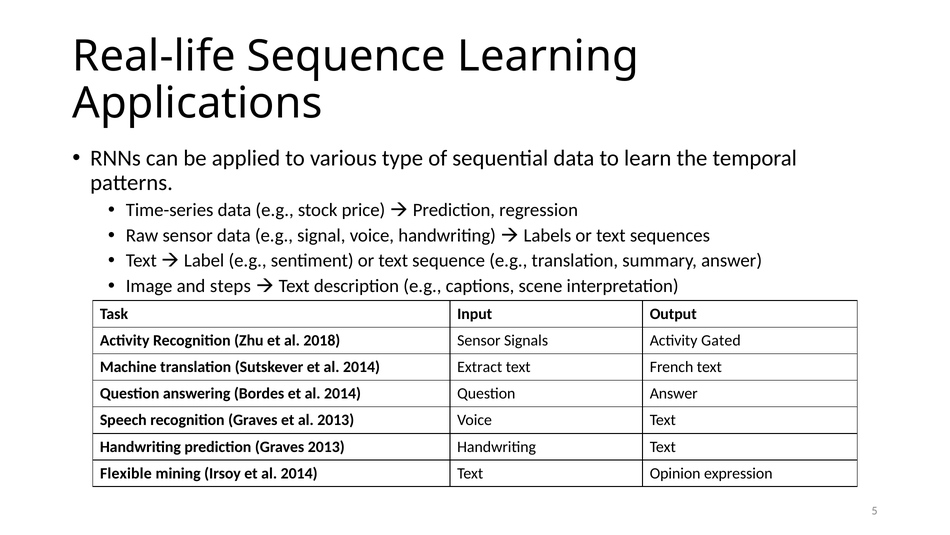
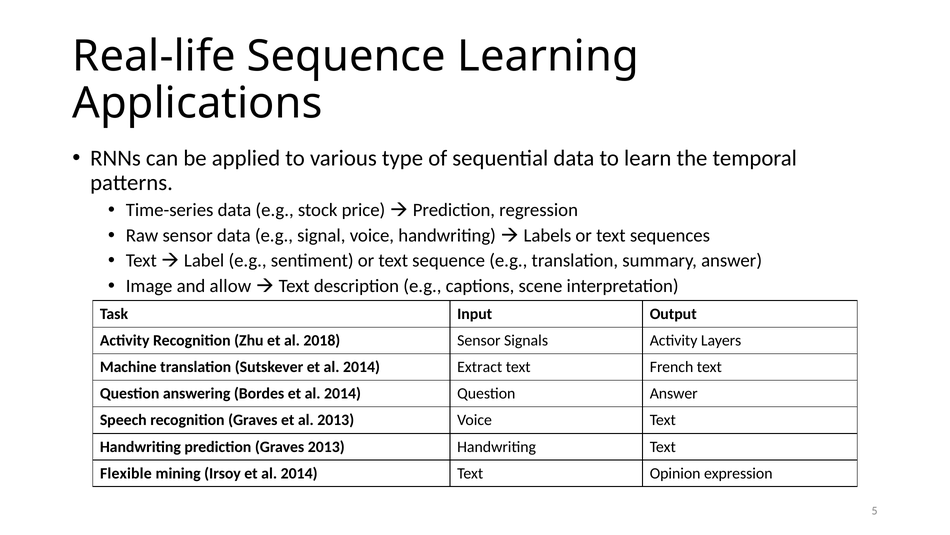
steps: steps -> allow (230, 286)
Gated: Gated -> Layers (721, 340)
